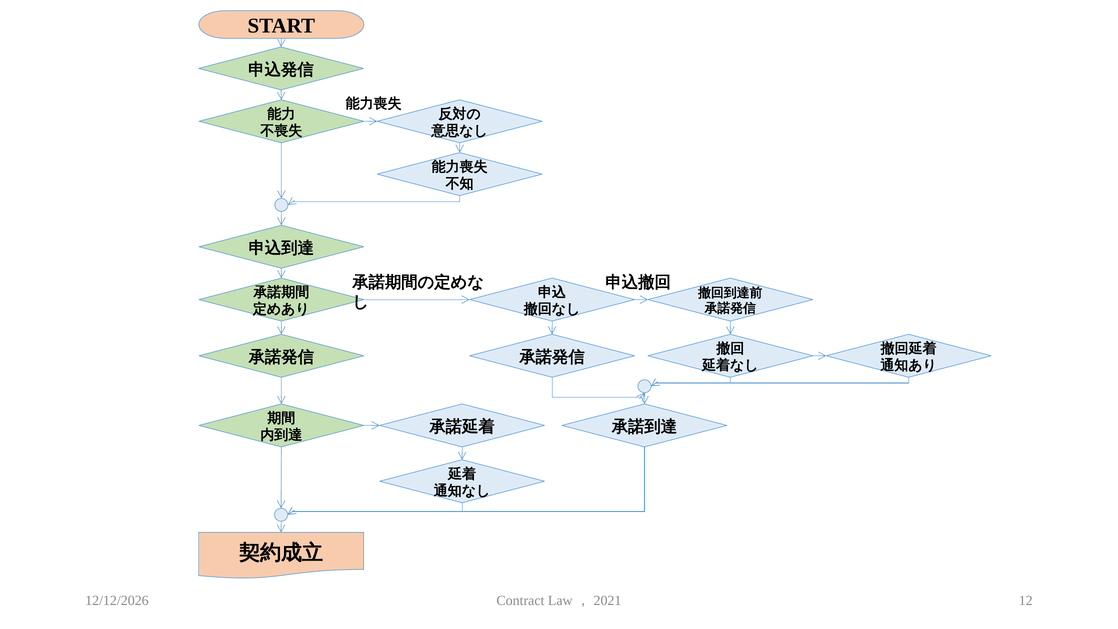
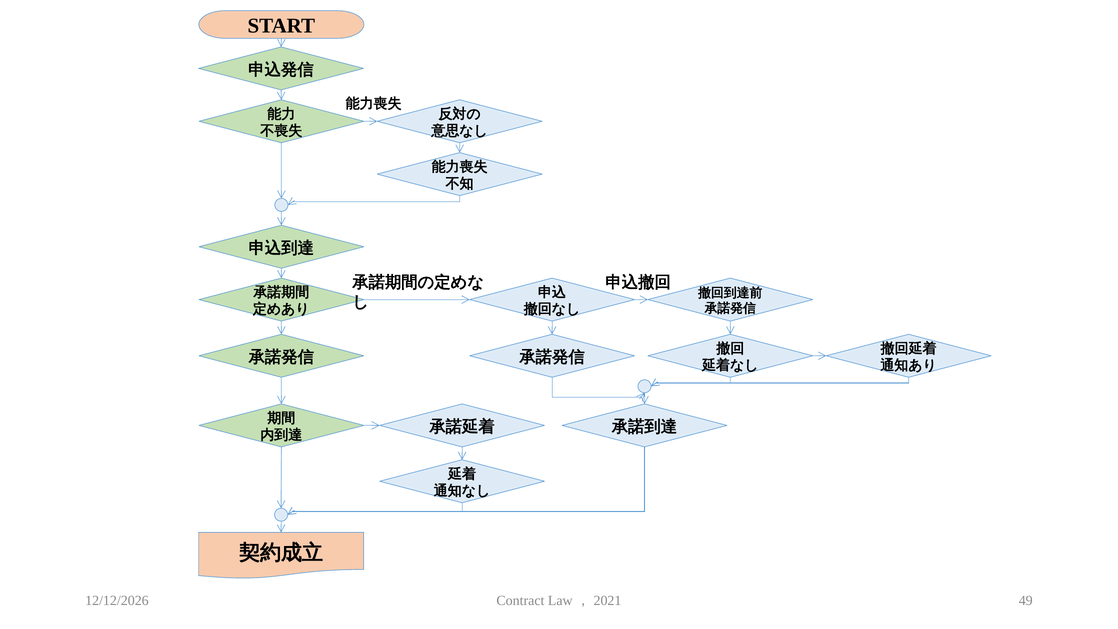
12: 12 -> 49 (1026, 601)
